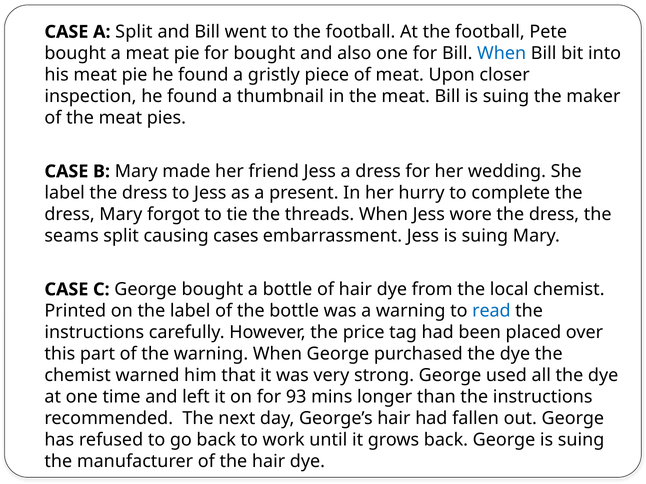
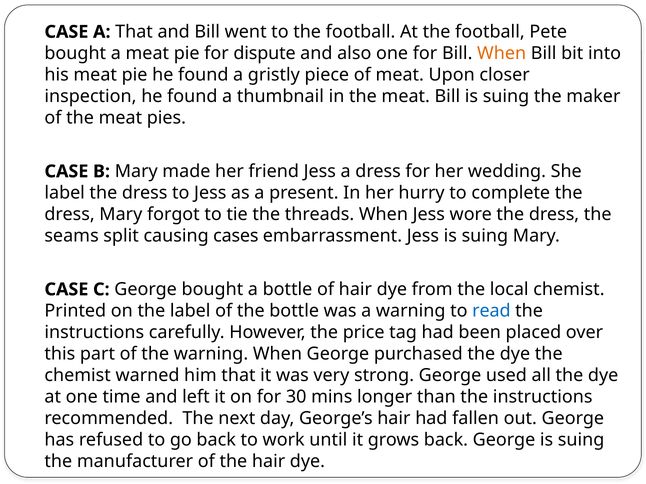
A Split: Split -> That (134, 32)
for bought: bought -> dispute (265, 53)
When colour: blue -> orange (502, 53)
93: 93 -> 30 (296, 397)
